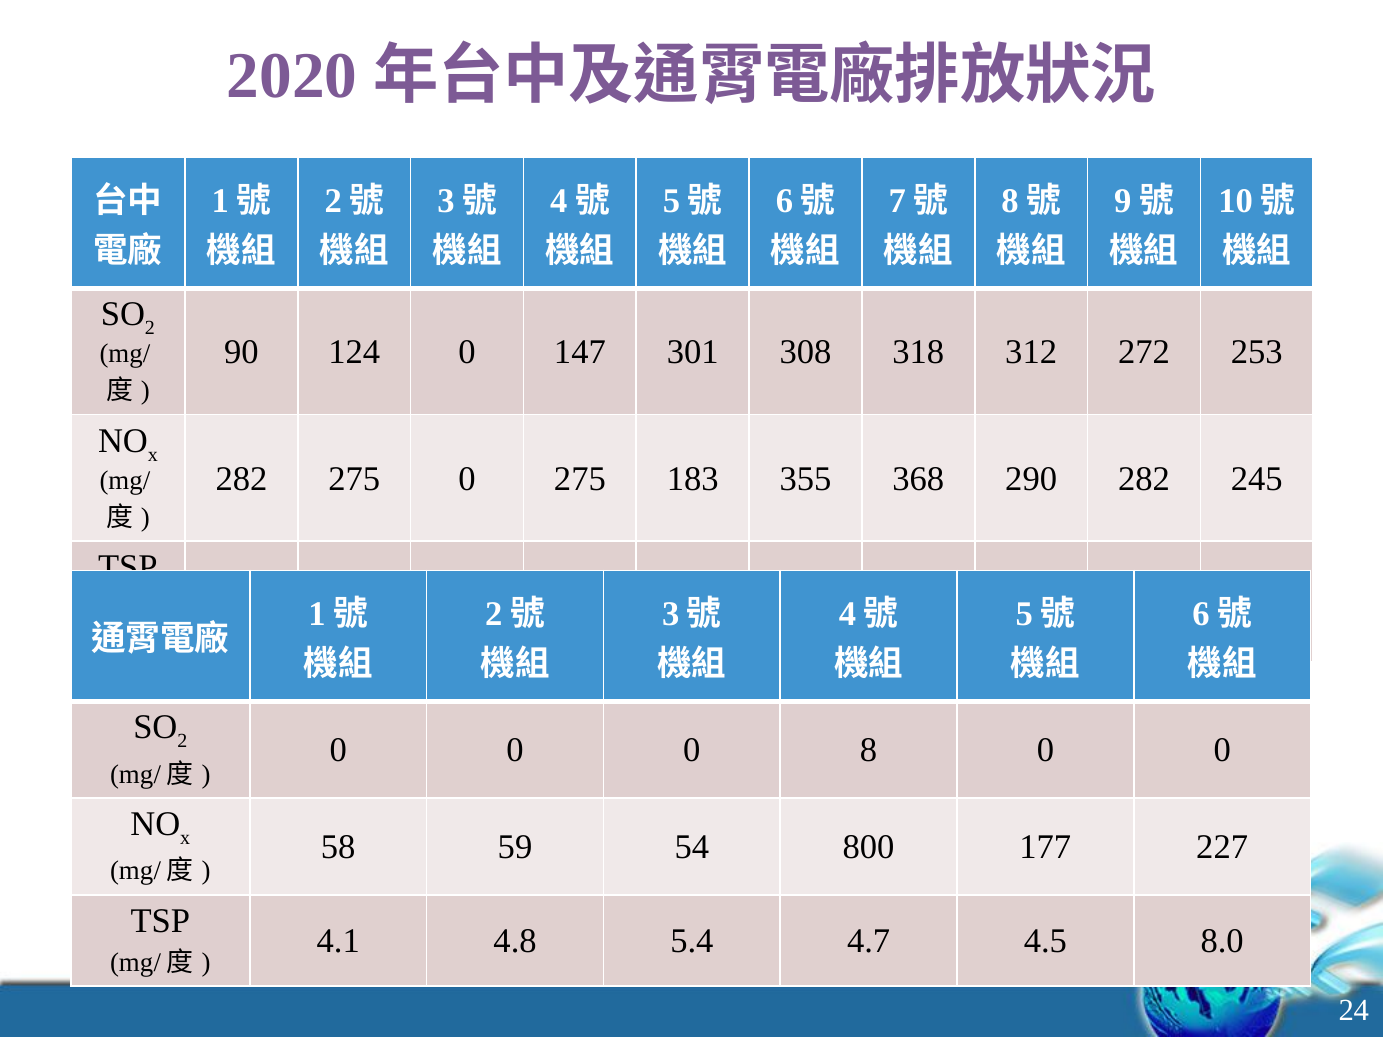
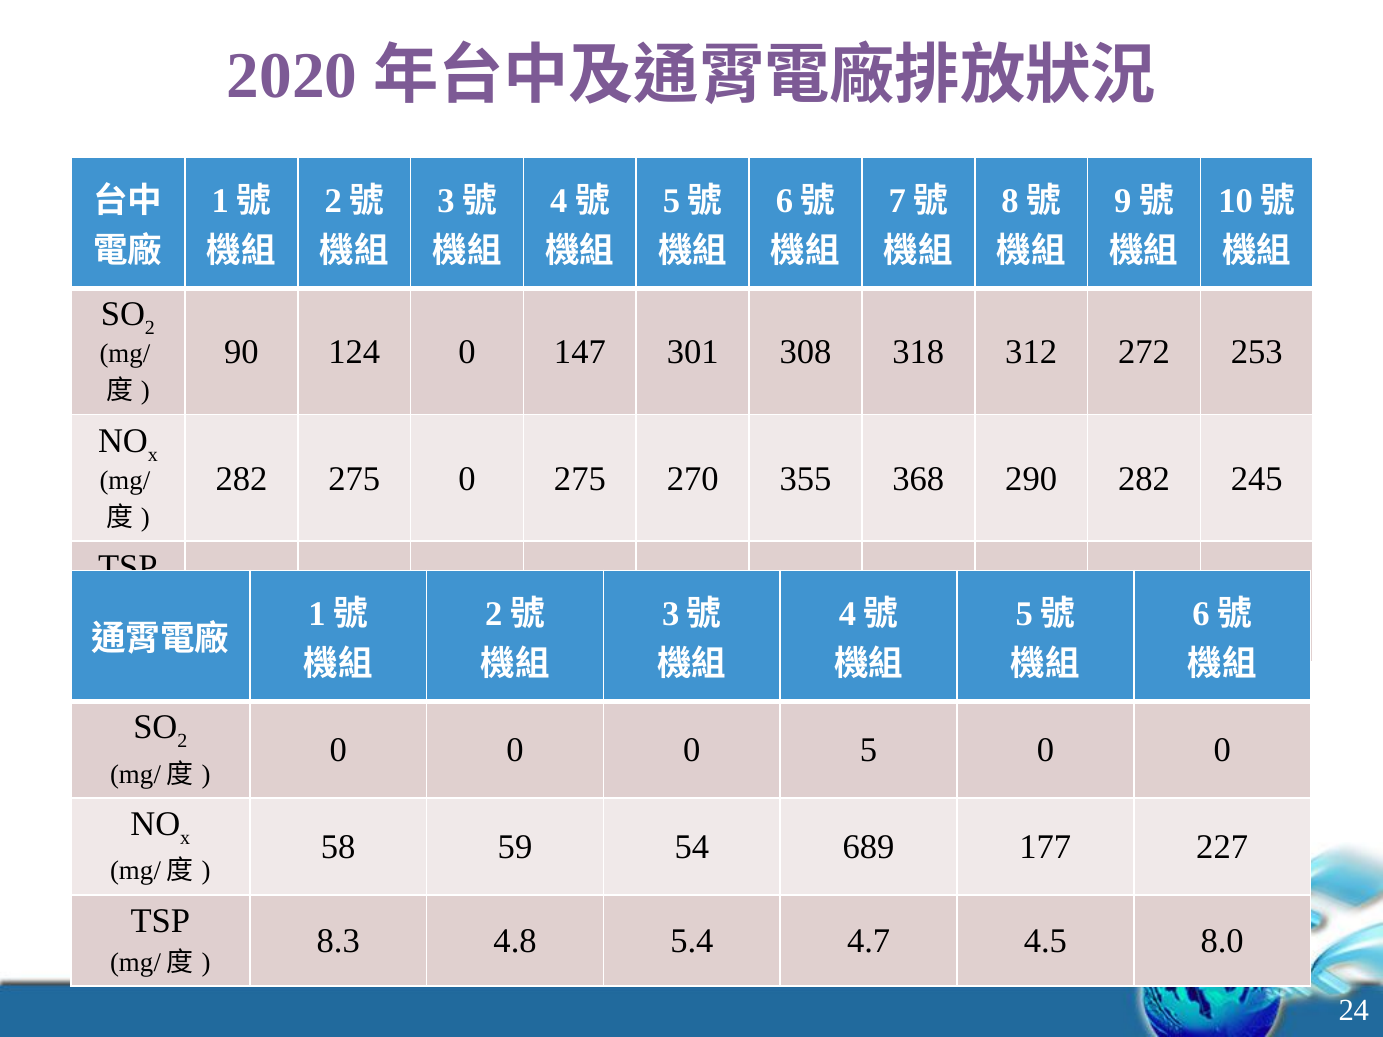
183: 183 -> 270 (693, 479)
8: 8 -> 5 (869, 751)
800: 800 -> 689 (869, 848)
4.1: 4.1 -> 8.3 (338, 942)
